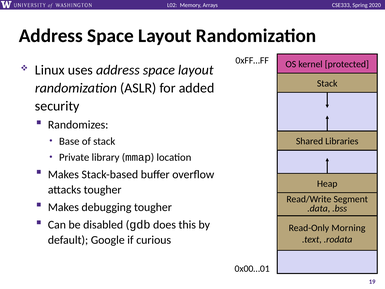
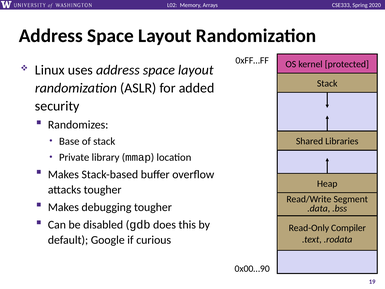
Morning: Morning -> Compiler (349, 228)
0x00…01: 0x00…01 -> 0x00…90 (252, 268)
